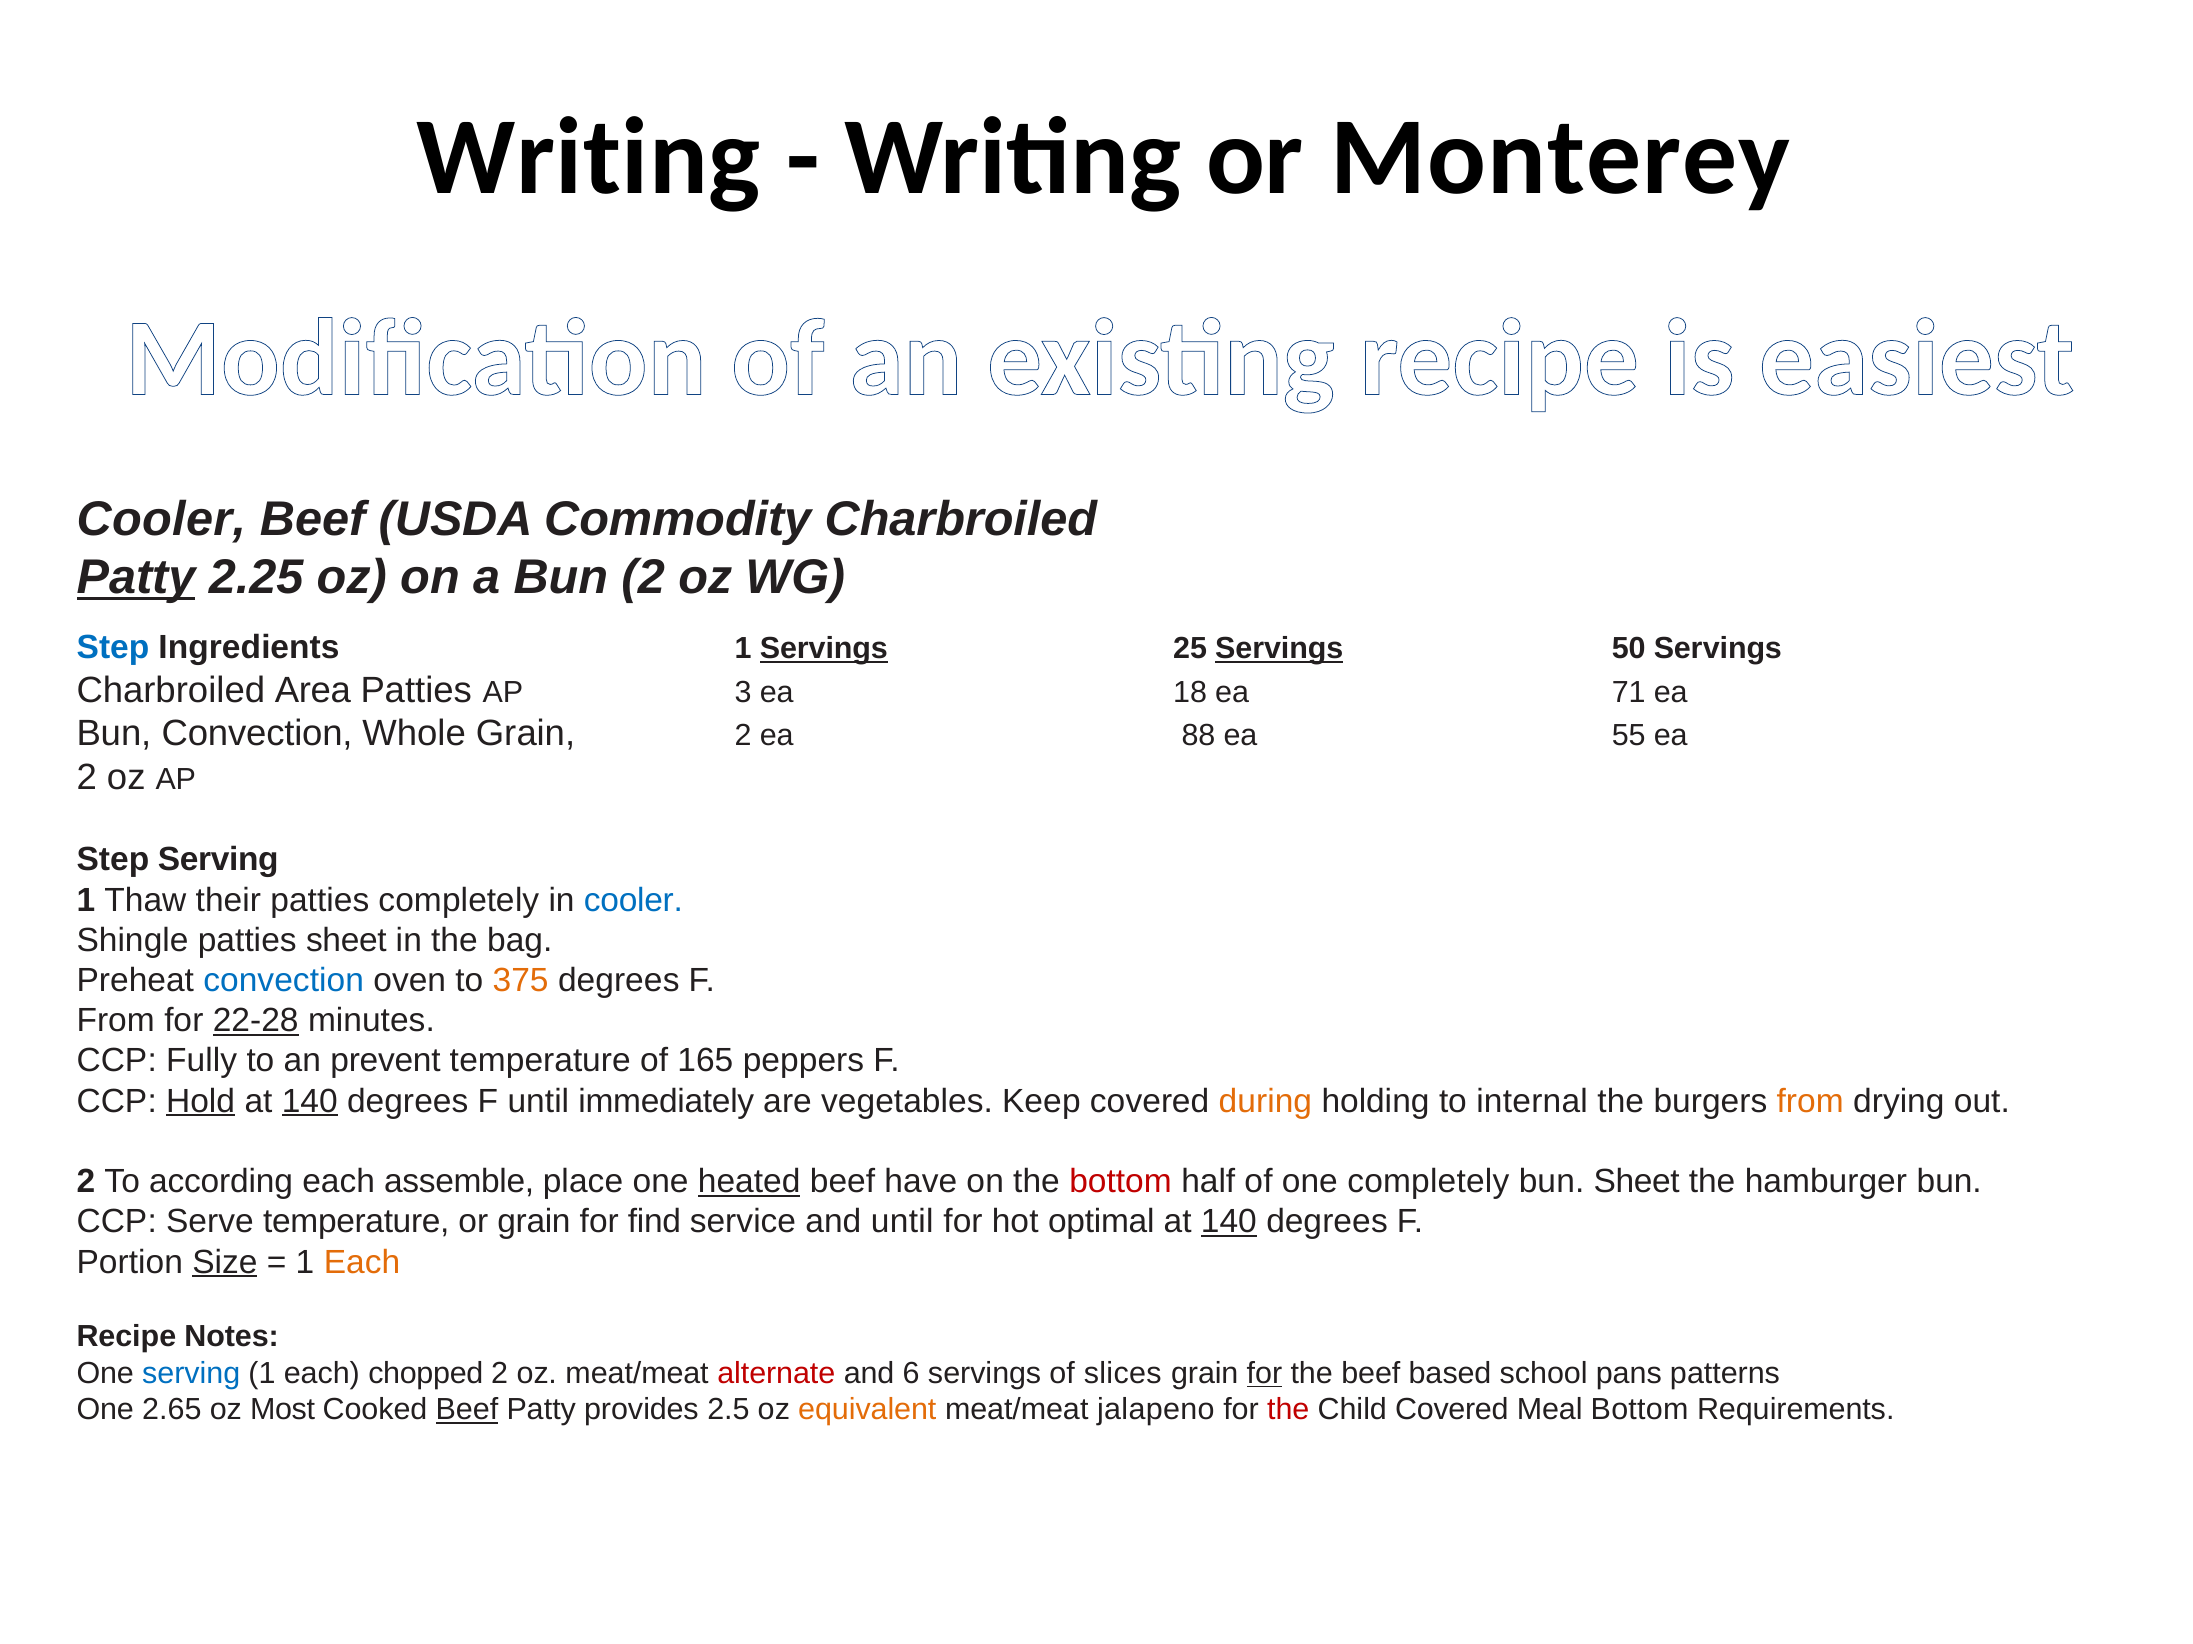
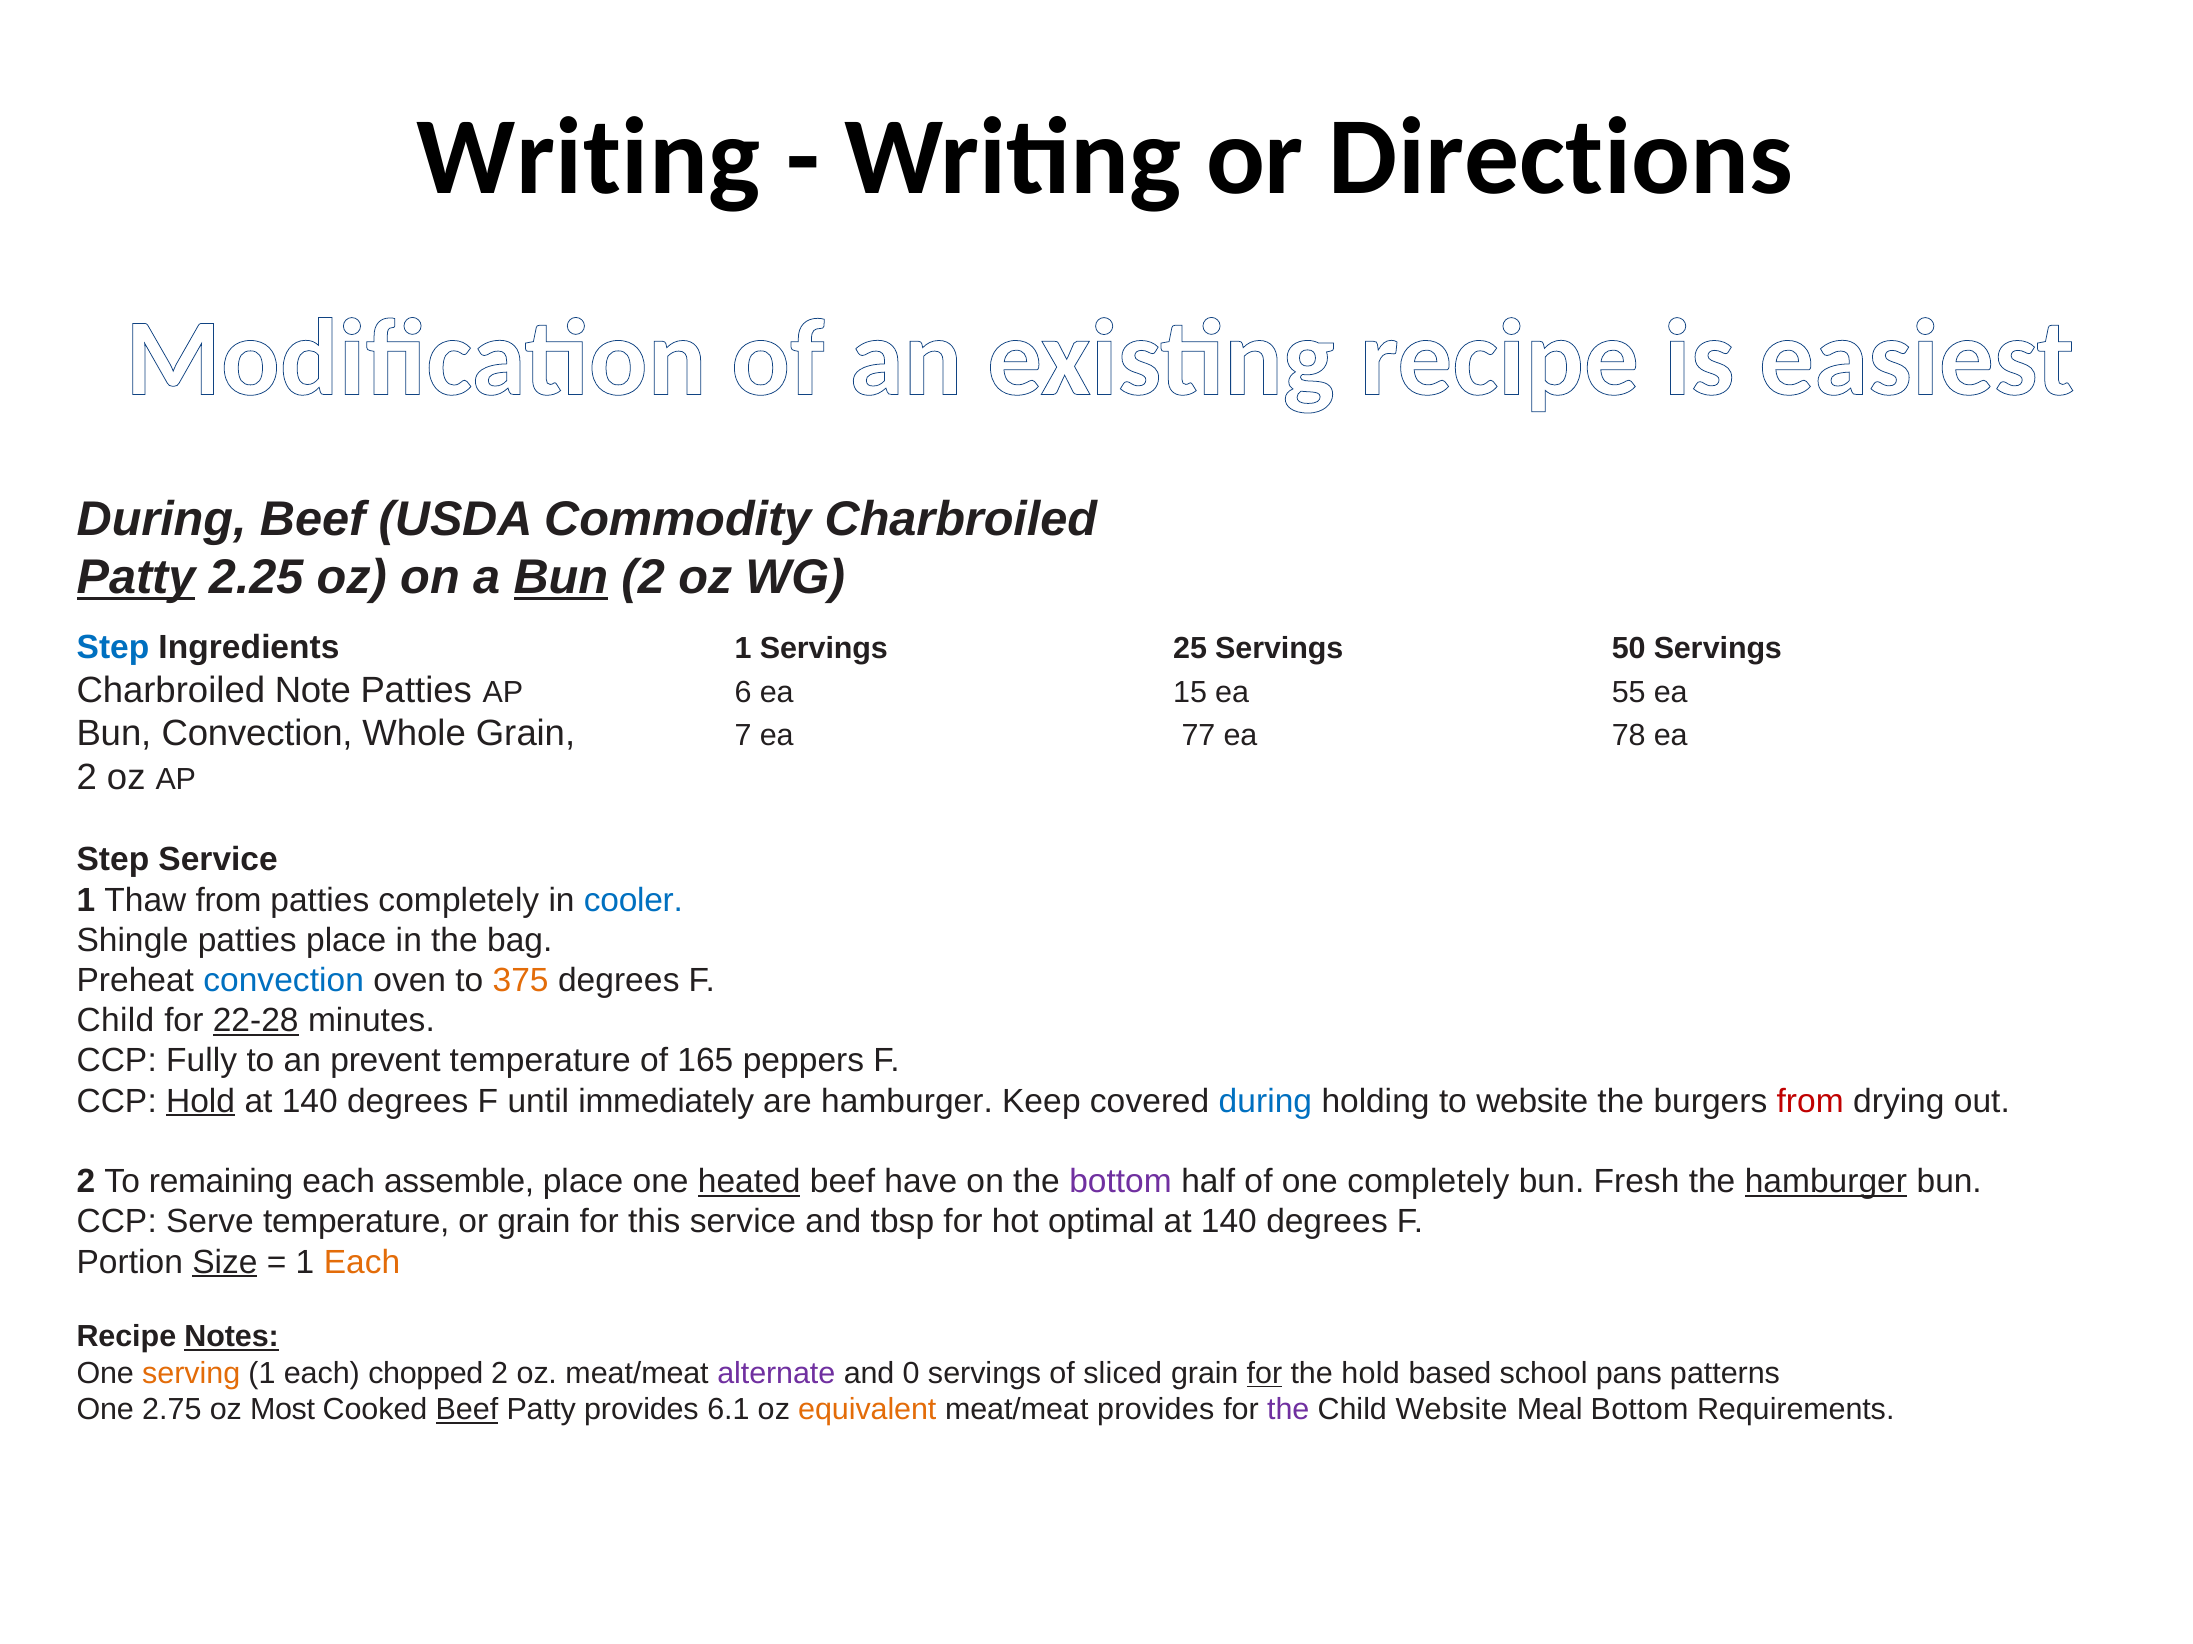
Monterey: Monterey -> Directions (1561, 157)
Cooler: Cooler -> During (162, 519)
Bun underline: none -> present (561, 578)
Servings underline: present -> none (824, 649)
Servings underline: present -> none (1279, 649)
Area: Area -> Note (313, 690)
3: 3 -> 6 (743, 692)
18: 18 -> 15 (1190, 692)
71: 71 -> 55 (1629, 692)
Grain 2: 2 -> 7 (743, 736)
88: 88 -> 77 (1198, 736)
55: 55 -> 78 (1629, 736)
Step Serving: Serving -> Service (218, 860)
Thaw their: their -> from (229, 900)
patties sheet: sheet -> place (346, 941)
From: From -> Child (116, 1021)
140 underline: present -> none (310, 1102)
are vegetables: vegetables -> hamburger (907, 1102)
during colour: orange -> blue (1265, 1102)
to internal: internal -> website (1532, 1102)
from colour: orange -> red (1810, 1102)
according: according -> remaining (221, 1182)
bottom colour: red -> purple (1120, 1182)
bun Sheet: Sheet -> Fresh (1637, 1182)
hamburger underline: none -> present (1826, 1182)
find: find -> this (654, 1222)
and until: until -> tbsp (902, 1222)
140 underline: present -> none (1229, 1222)
Notes underline: none -> present (232, 1337)
serving colour: blue -> orange (191, 1374)
alternate colour: red -> purple (776, 1374)
6: 6 -> 0 (911, 1374)
slices: slices -> sliced (1123, 1374)
the beef: beef -> hold (1371, 1374)
2.65: 2.65 -> 2.75 (172, 1411)
2.5: 2.5 -> 6.1 (728, 1411)
meat/meat jalapeno: jalapeno -> provides (1156, 1411)
the colour: red -> purple (1288, 1411)
Child Covered: Covered -> Website (1452, 1411)
